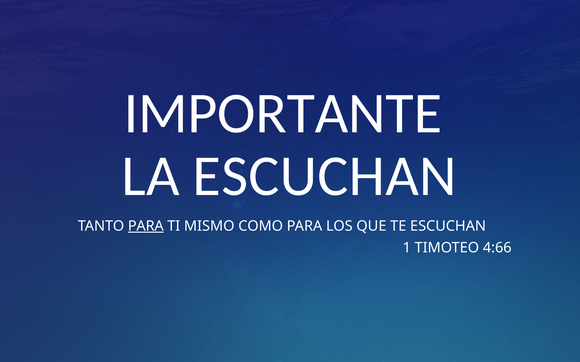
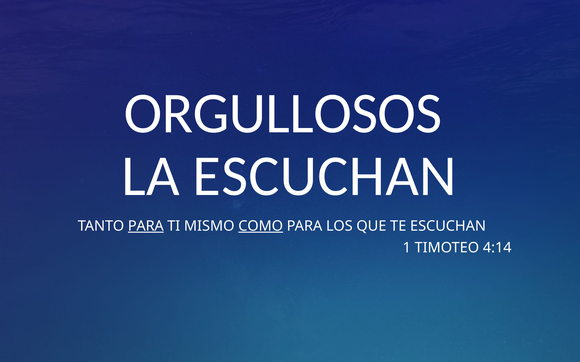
IMPORTANTE: IMPORTANTE -> ORGULLOSOS (283, 114)
COMO underline: none -> present (261, 226)
4:66: 4:66 -> 4:14 (497, 248)
